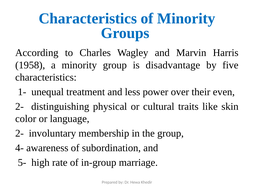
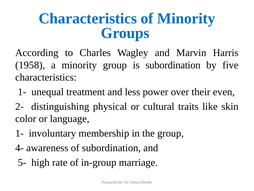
is disadvantage: disadvantage -> subordination (173, 65)
2-: 2- -> 1- (20, 133)
